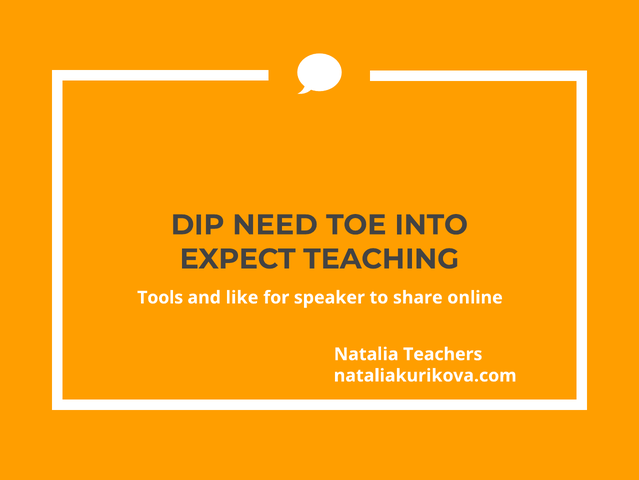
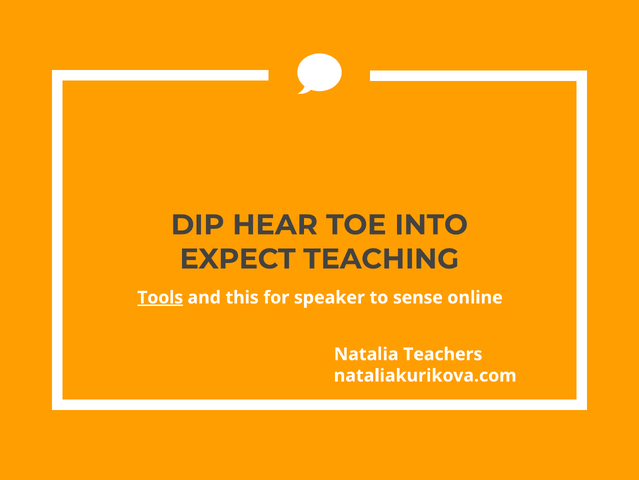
NEED: NEED -> HEAR (275, 225)
Tools underline: none -> present (160, 297)
like: like -> this (242, 297)
share: share -> sense (418, 297)
